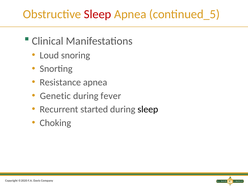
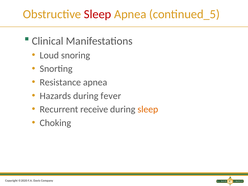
Genetic: Genetic -> Hazards (55, 96)
started: started -> receive (94, 109)
sleep colour: black -> orange (148, 109)
